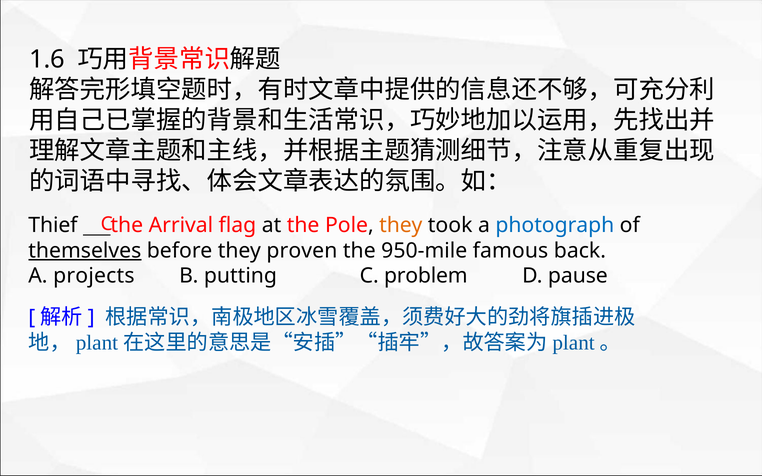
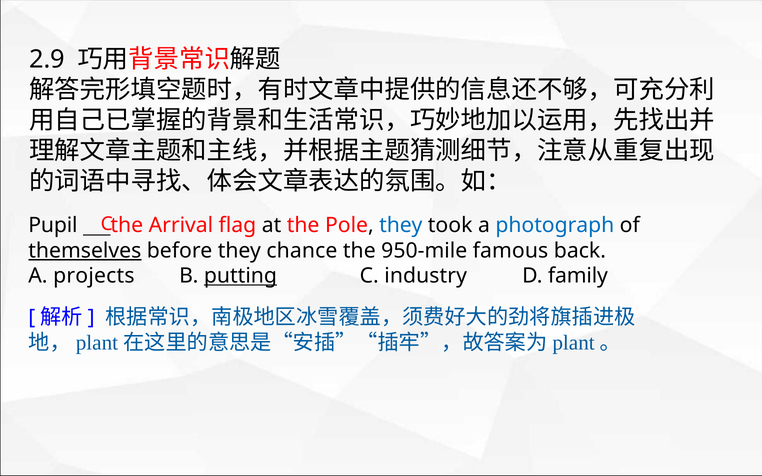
1.6: 1.6 -> 2.9 (47, 59)
Thief: Thief -> Pupil (53, 225)
they colour: orange -> blue (401, 225)
proven: proven -> chance (302, 251)
putting underline: none -> present (240, 276)
problem: problem -> industry (426, 276)
pause: pause -> family (578, 276)
